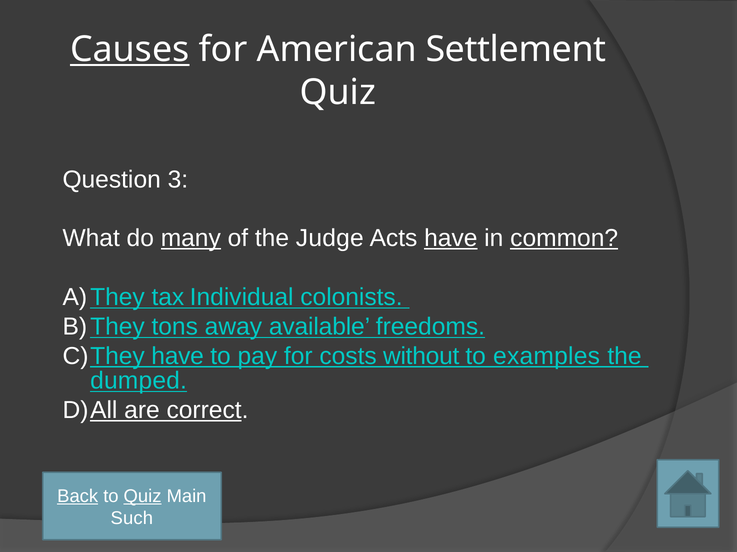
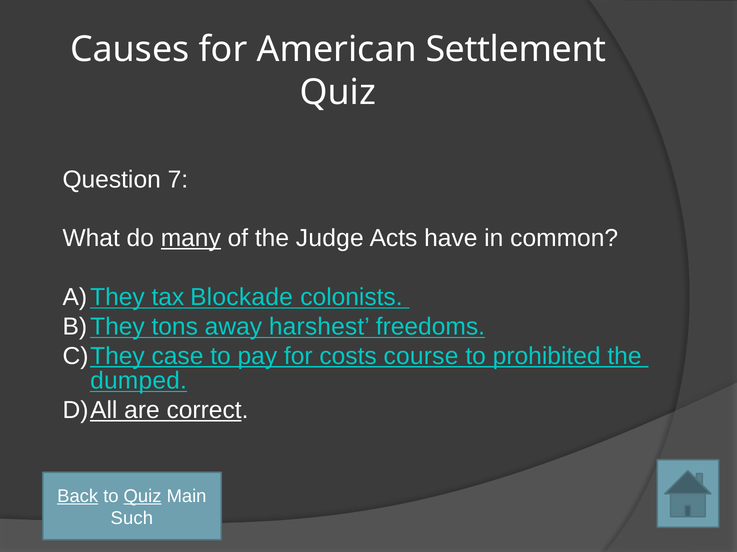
Causes underline: present -> none (130, 50)
3: 3 -> 7 (178, 180)
have underline: present -> none (451, 239)
common underline: present -> none (564, 239)
Individual: Individual -> Blockade (242, 298)
available: available -> harshest (319, 327)
have: have -> case (178, 357)
without: without -> course (421, 357)
examples: examples -> prohibited (547, 357)
